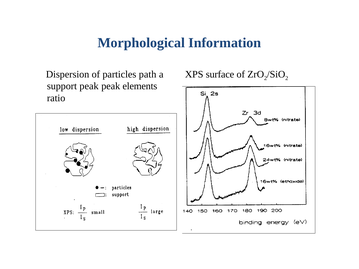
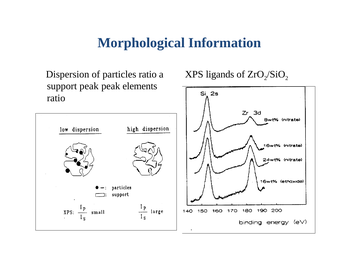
particles path: path -> ratio (148, 74)
surface: surface -> ligands (220, 74)
